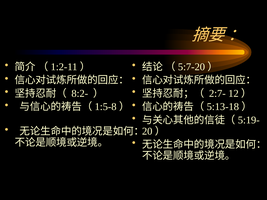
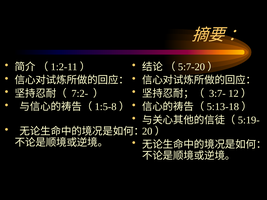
8:2-: 8:2- -> 7:2- (80, 94)
2:7-: 2:7- -> 3:7- (217, 94)
